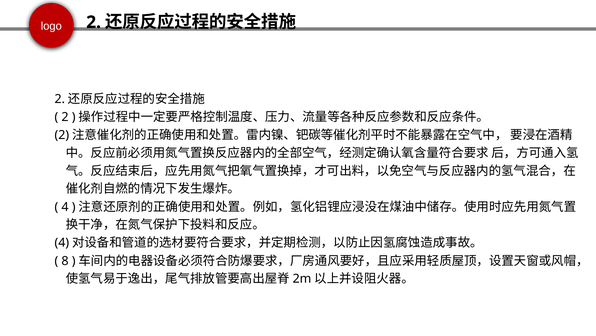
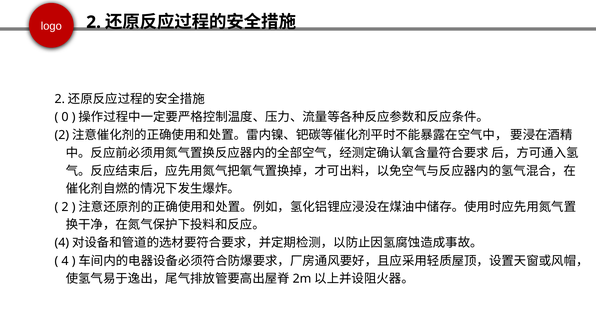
2: 2 -> 0 (65, 117)
4: 4 -> 2 (65, 206)
8: 8 -> 4 (65, 260)
